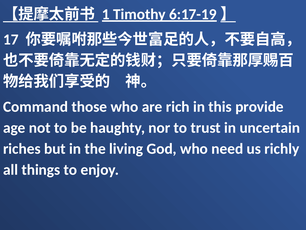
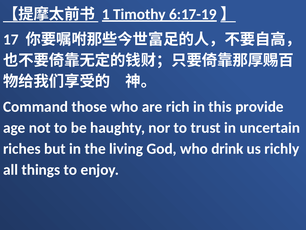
need: need -> drink (227, 148)
